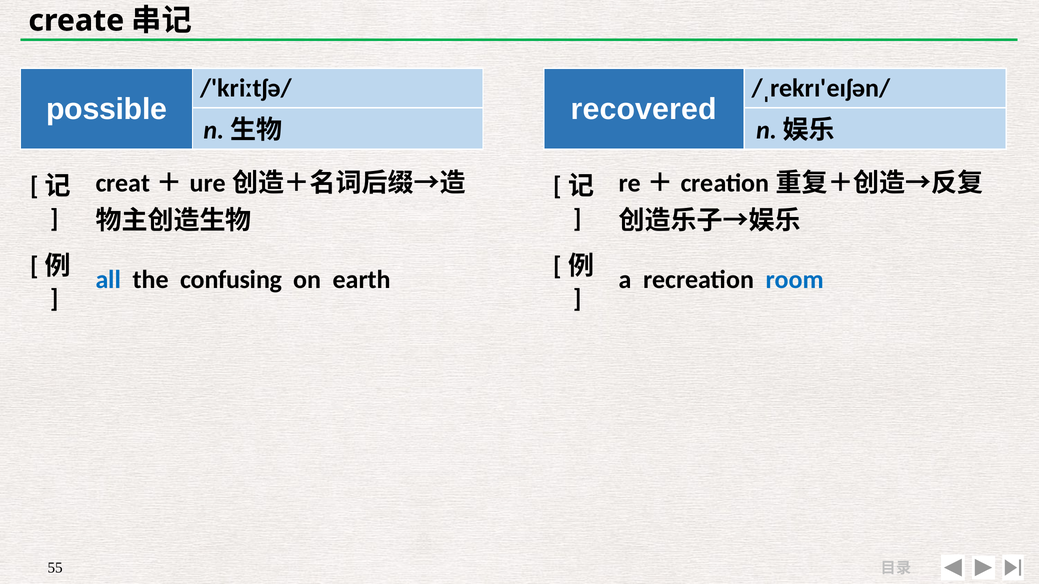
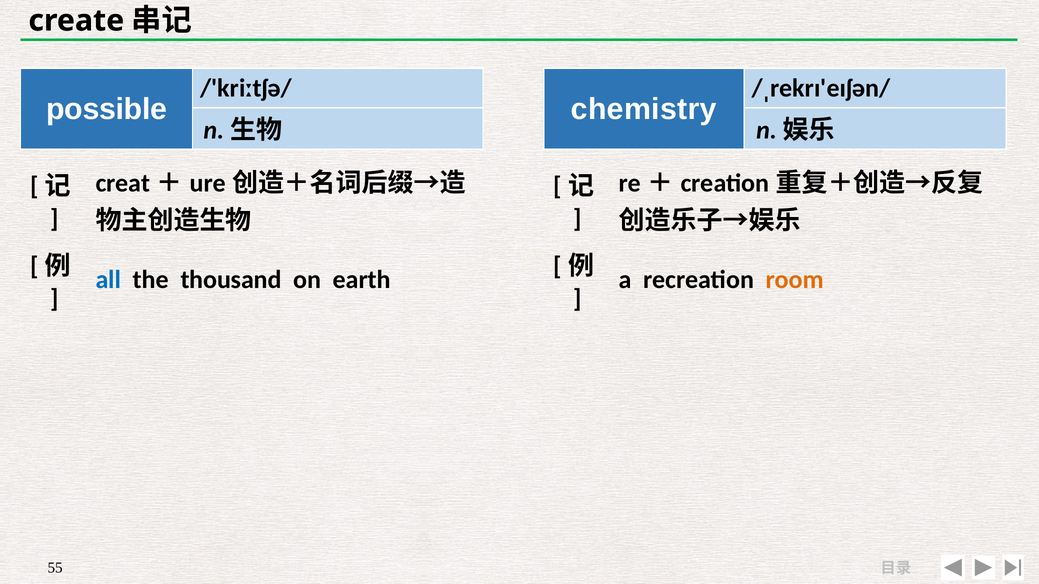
recovered: recovered -> chemistry (644, 109)
confusing: confusing -> thousand (231, 280)
room colour: blue -> orange (795, 280)
